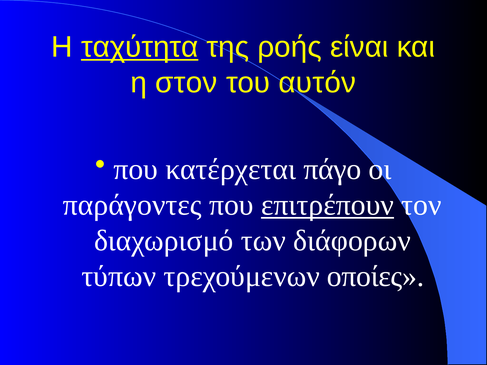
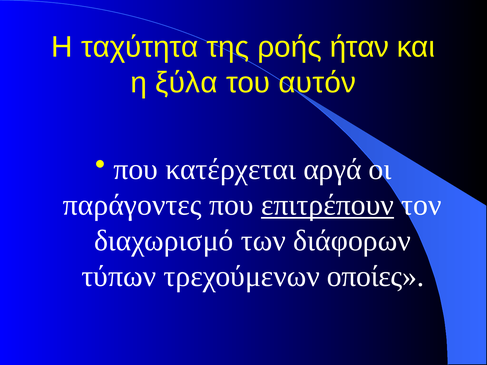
ταχύτητα underline: present -> none (140, 47)
είναι: είναι -> ήταν (359, 47)
στον: στον -> ξύλα (186, 83)
πάγο: πάγο -> αργά (332, 170)
